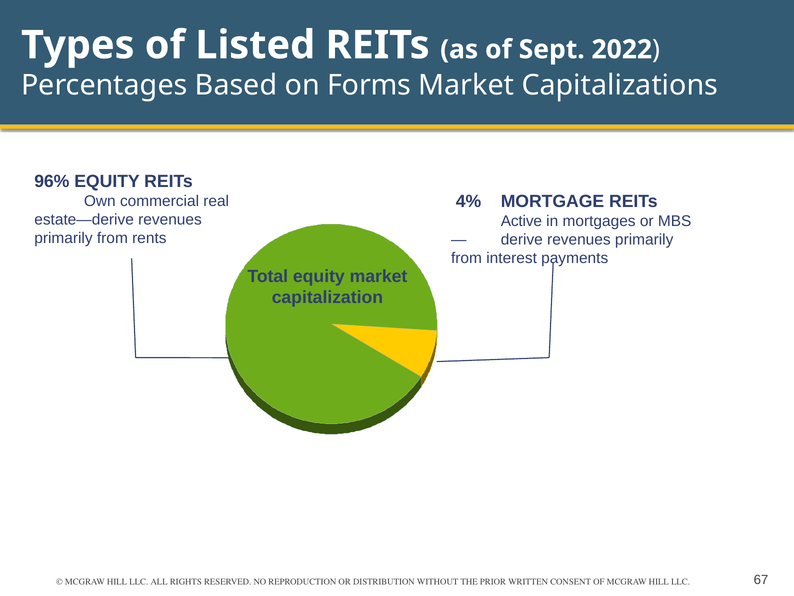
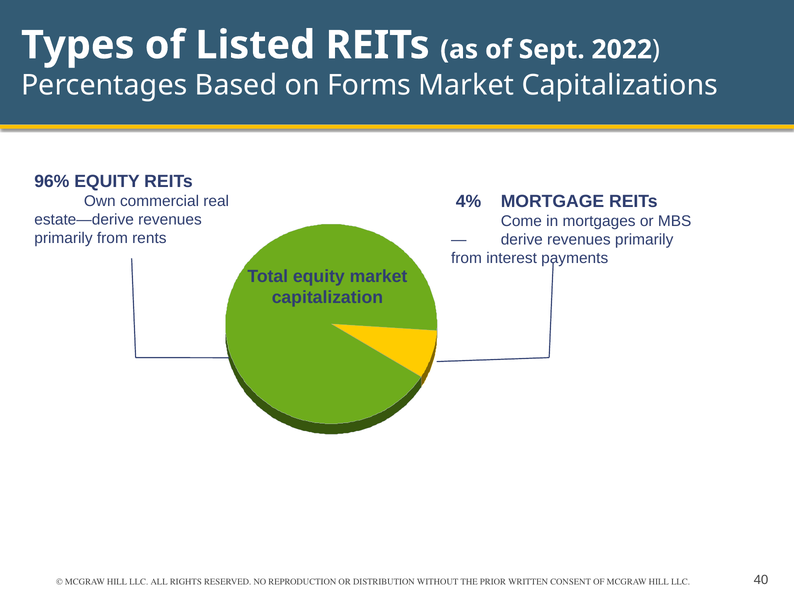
Active: Active -> Come (521, 221)
67: 67 -> 40 (761, 579)
